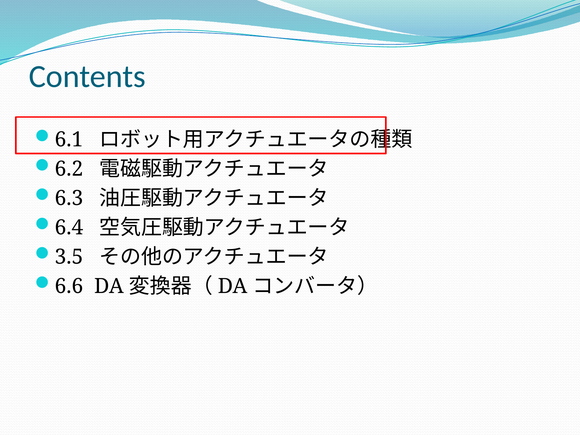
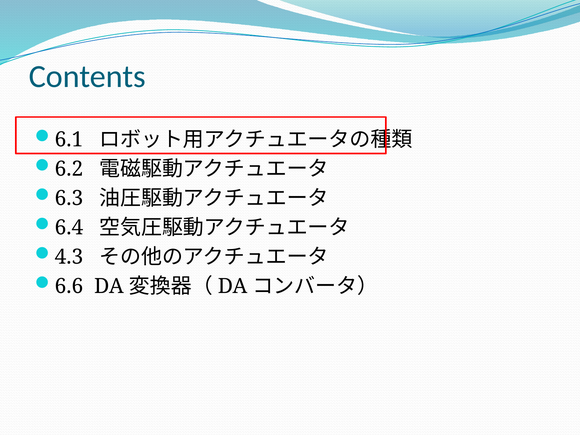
3.5: 3.5 -> 4.3 (69, 257)
